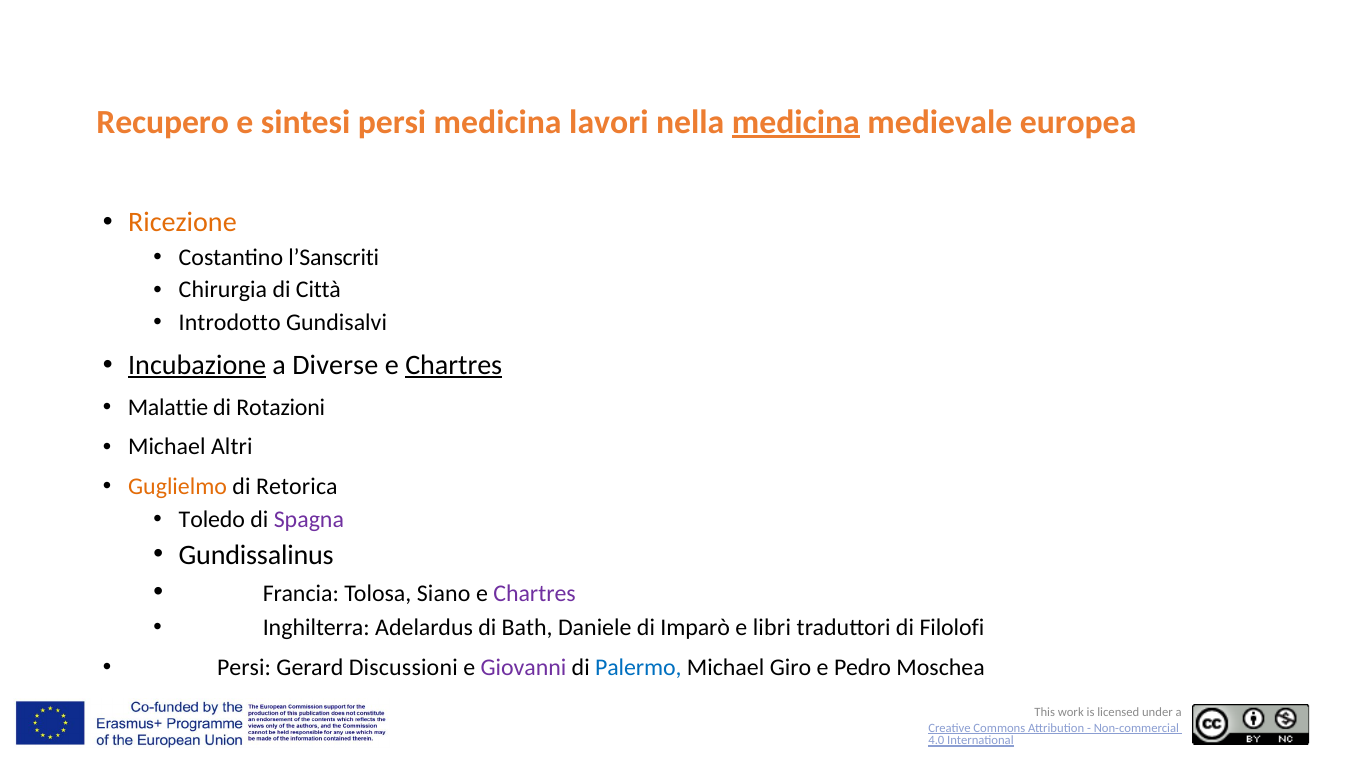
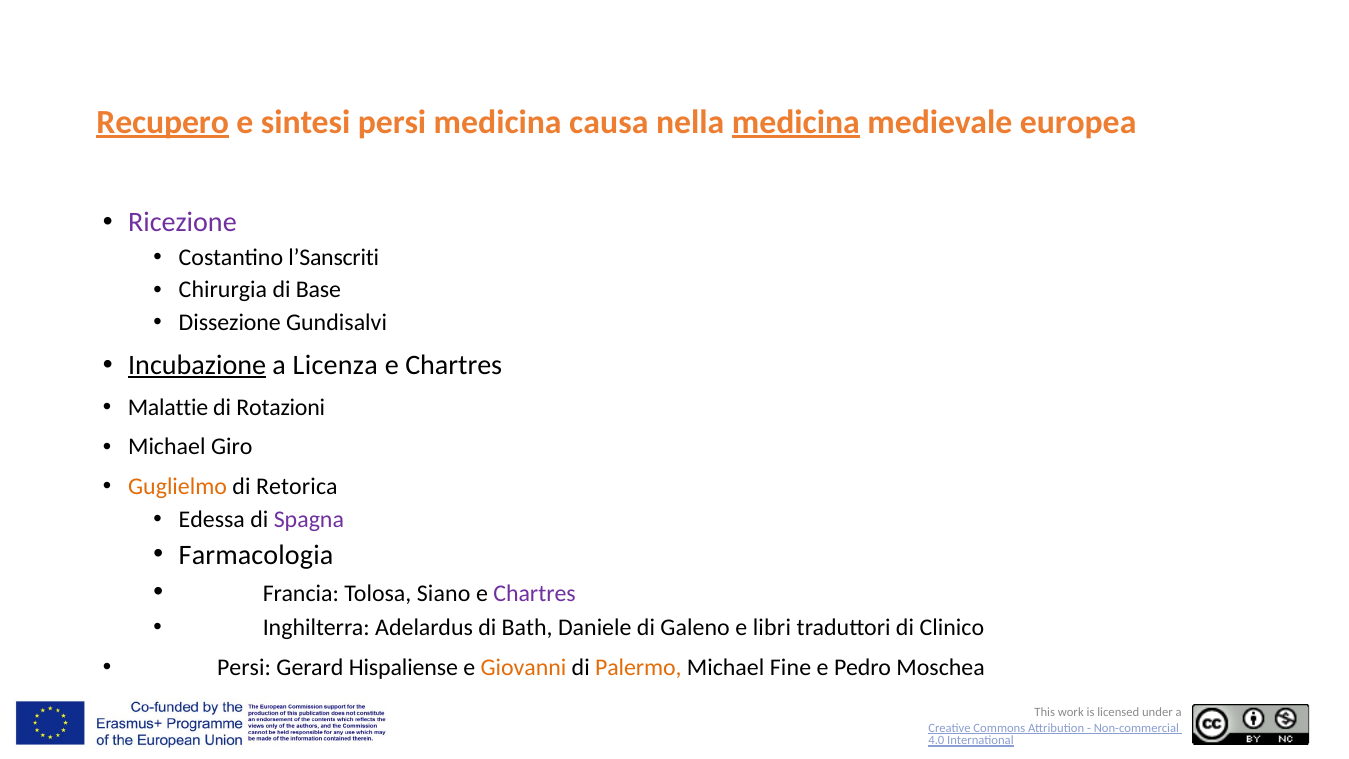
Recupero underline: none -> present (163, 122)
lavori: lavori -> causa (609, 122)
Ricezione colour: orange -> purple (182, 222)
Città: Città -> Base (318, 290)
Introdotto: Introdotto -> Dissezione (230, 323)
Diverse: Diverse -> Licenza (335, 365)
Chartres underline: present -> none (454, 365)
Altri: Altri -> Giro (232, 447)
Toledo: Toledo -> Edessa (212, 520)
Gundissalinus: Gundissalinus -> Farmacologia (256, 555)
Imparò: Imparò -> Galeno (695, 627)
Filolofi: Filolofi -> Clinico (952, 627)
Discussioni: Discussioni -> Hispaliense (403, 667)
Giovanni colour: purple -> orange (523, 667)
Palermo colour: blue -> orange (638, 667)
Giro: Giro -> Fine (790, 667)
